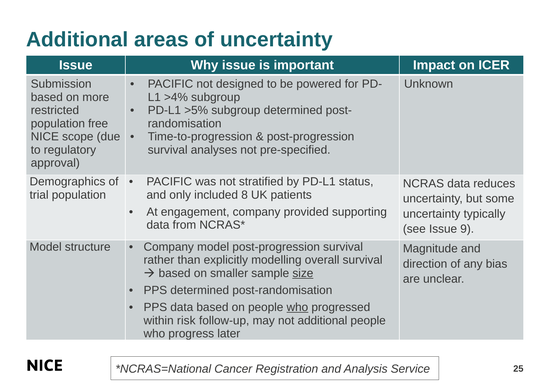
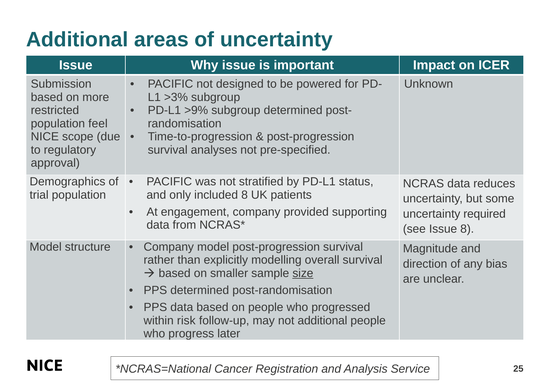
>4%: >4% -> >3% (176, 97)
>5%: >5% -> >9% (196, 110)
free: free -> feel (98, 124)
typically: typically -> required (485, 214)
Issue 9: 9 -> 8 (467, 229)
who underline: present -> none (297, 307)
